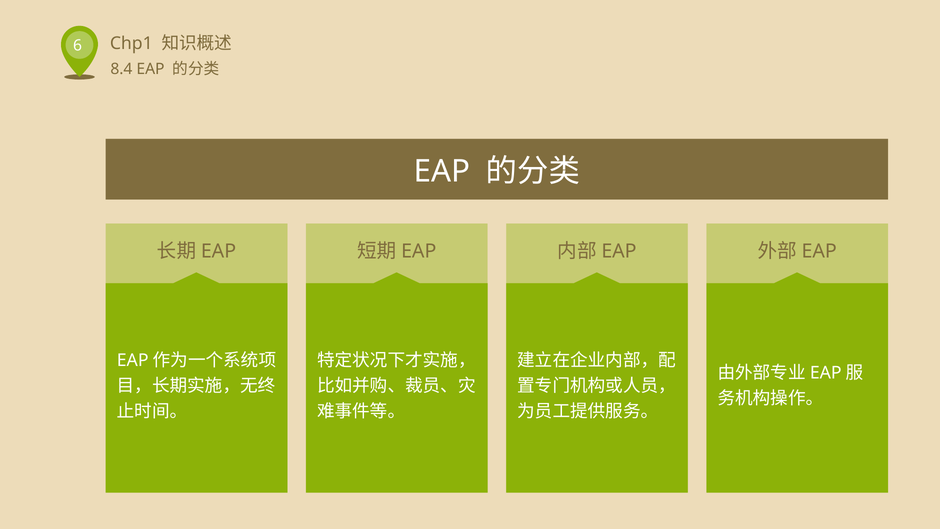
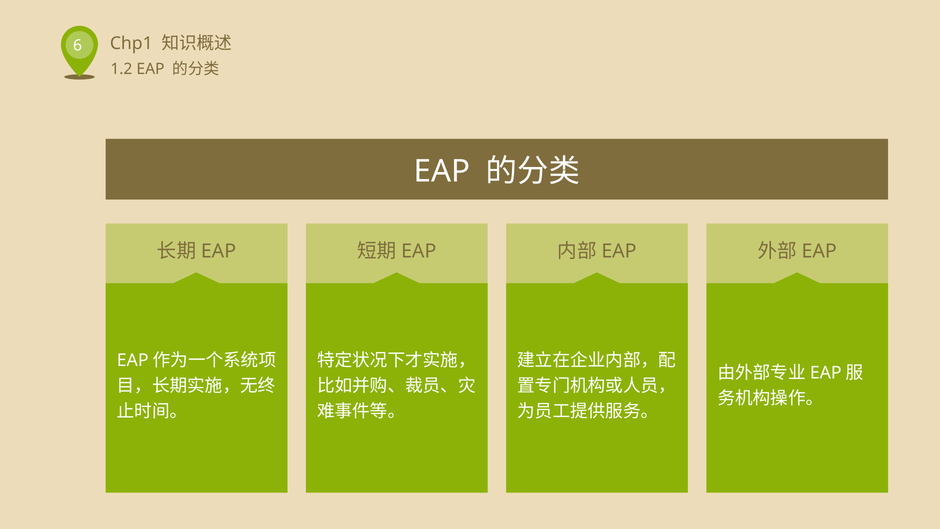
8.4: 8.4 -> 1.2 (121, 69)
